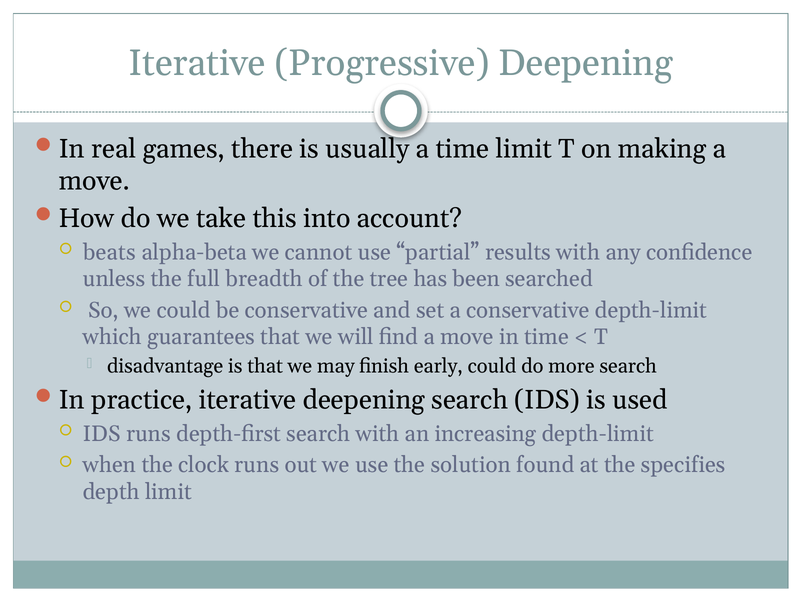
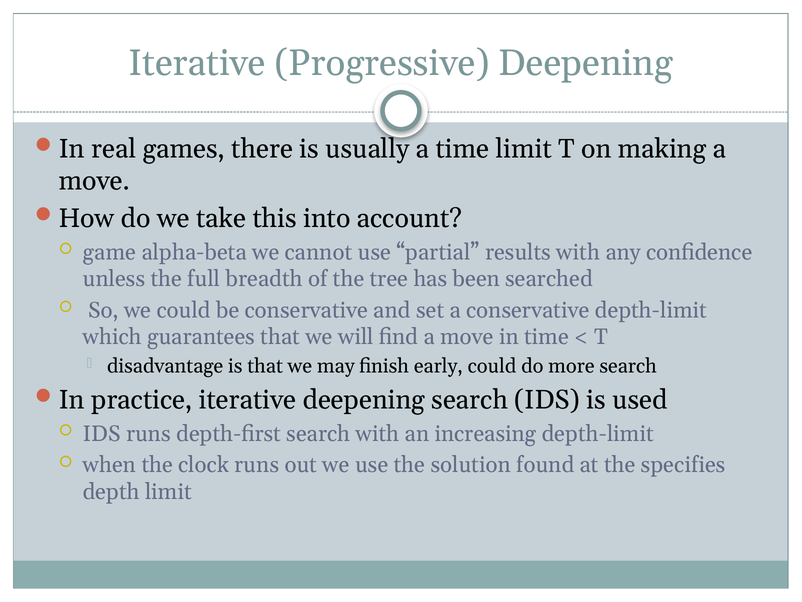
beats: beats -> game (109, 252)
